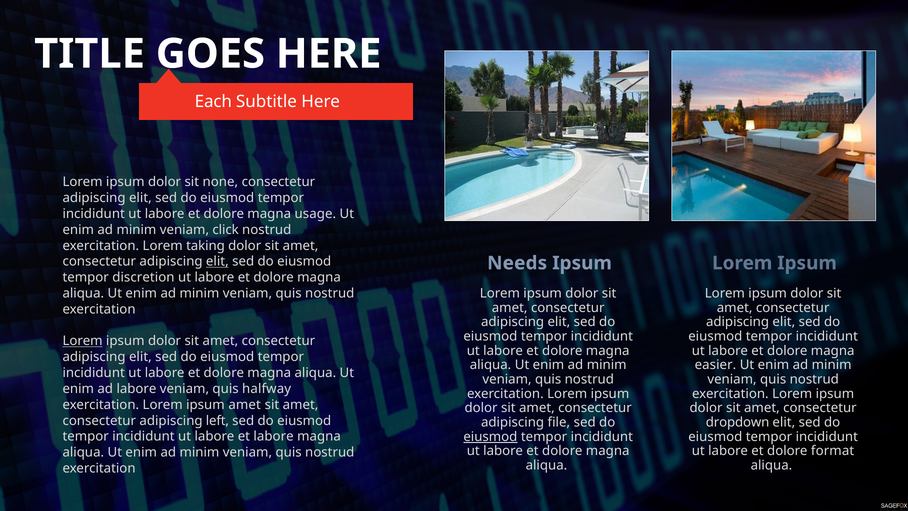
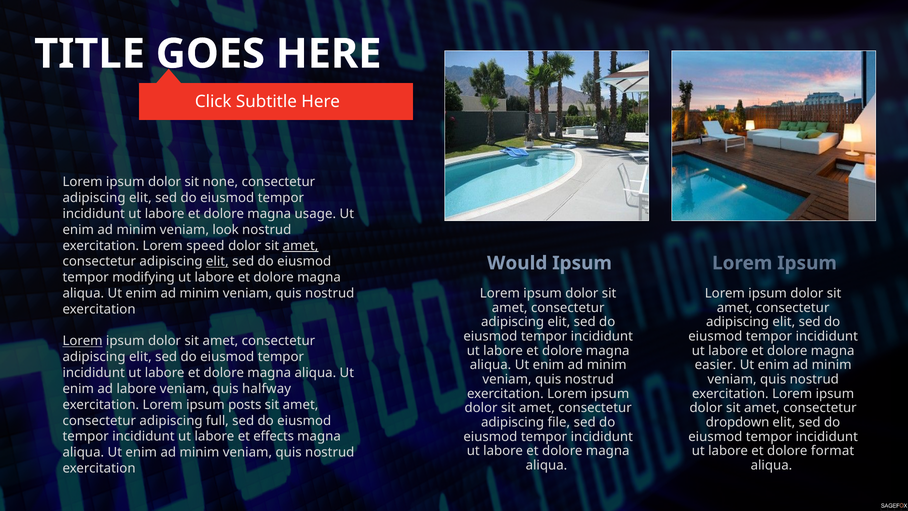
Each: Each -> Click (213, 102)
click: click -> look (226, 230)
taking: taking -> speed (205, 246)
amet underline: none -> present (301, 246)
Needs: Needs -> Would (517, 263)
discretion: discretion -> modifying (143, 277)
ipsum amet: amet -> posts (245, 405)
left: left -> full (217, 420)
et labore: labore -> effects (274, 436)
eiusmod underline: present -> none (490, 436)
